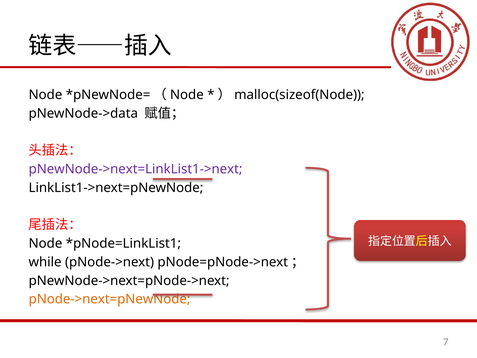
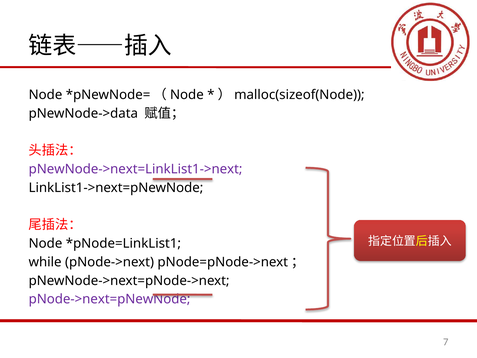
pNode->next=pNewNode colour: orange -> purple (110, 299)
